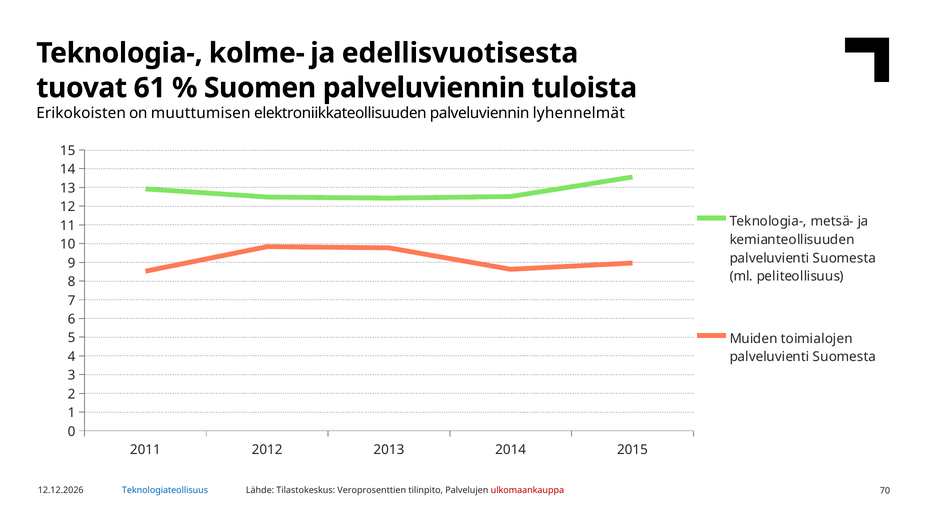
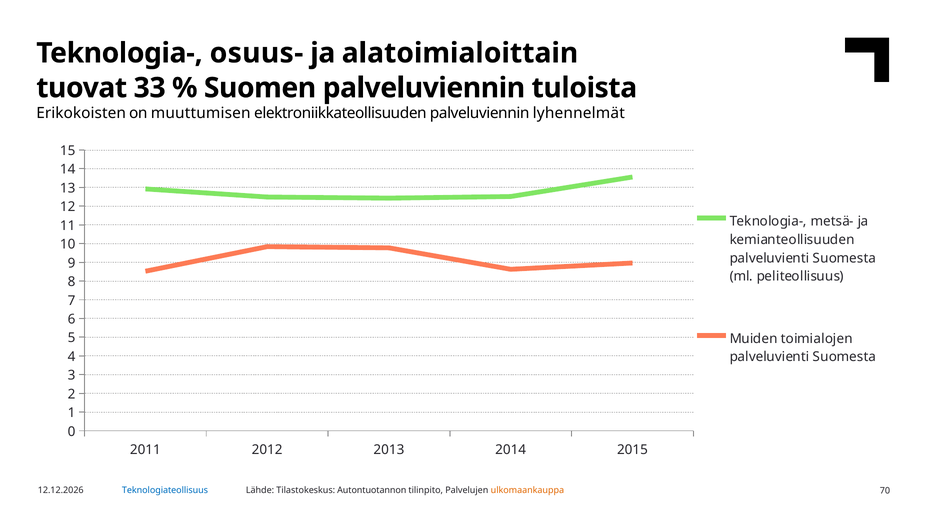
kolme-: kolme- -> osuus- (256, 53)
edellisvuotisesta: edellisvuotisesta -> alatoimialoittain (460, 53)
61: 61 -> 33 (150, 88)
Veroprosenttien: Veroprosenttien -> Autontuotannon (372, 490)
ulkomaankauppa colour: red -> orange (527, 490)
